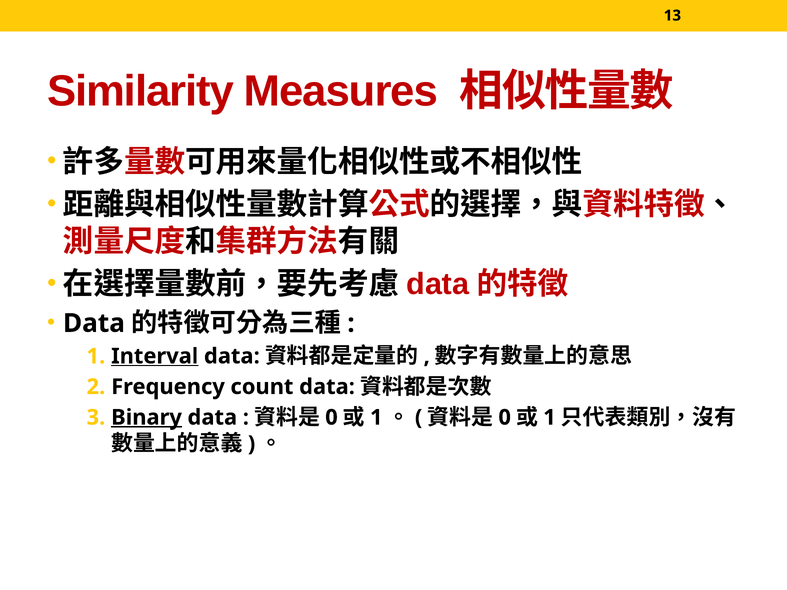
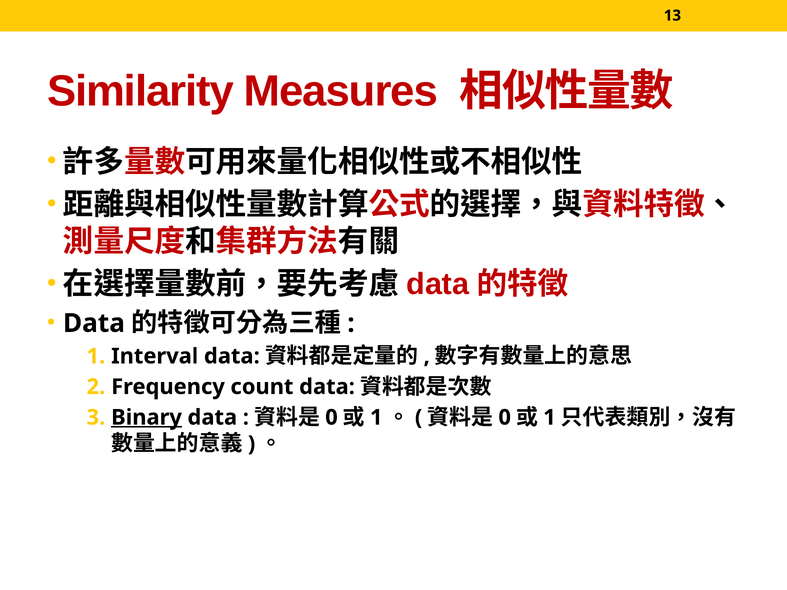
Interval underline: present -> none (155, 356)
